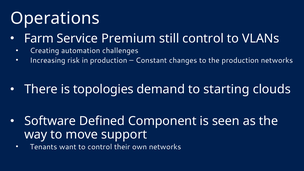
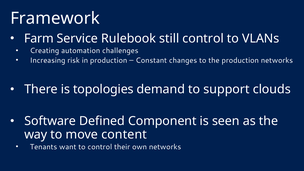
Operations: Operations -> Framework (55, 18)
Premium: Premium -> Rulebook (129, 39)
starting: starting -> support (227, 89)
support: support -> content (124, 135)
